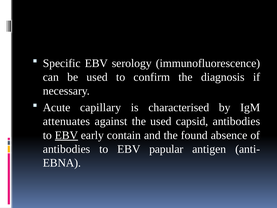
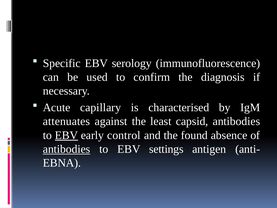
the used: used -> least (161, 121)
contain: contain -> control (124, 135)
antibodies underline: none -> present (67, 149)
papular: papular -> settings (166, 149)
